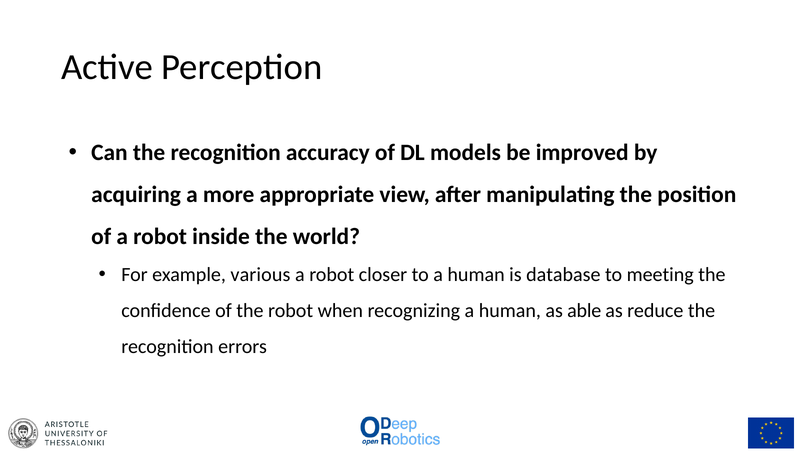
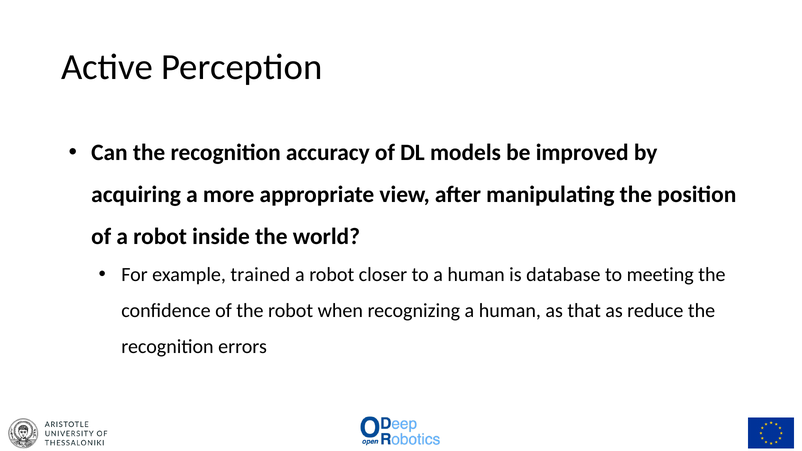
various: various -> trained (260, 275)
able: able -> that (584, 311)
